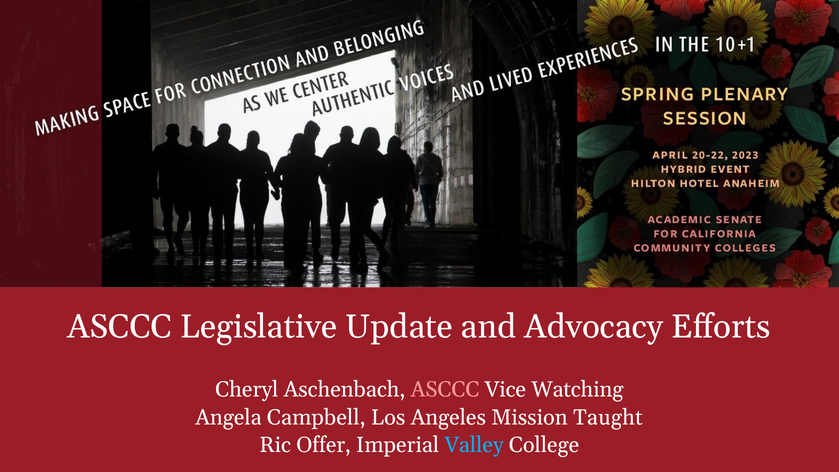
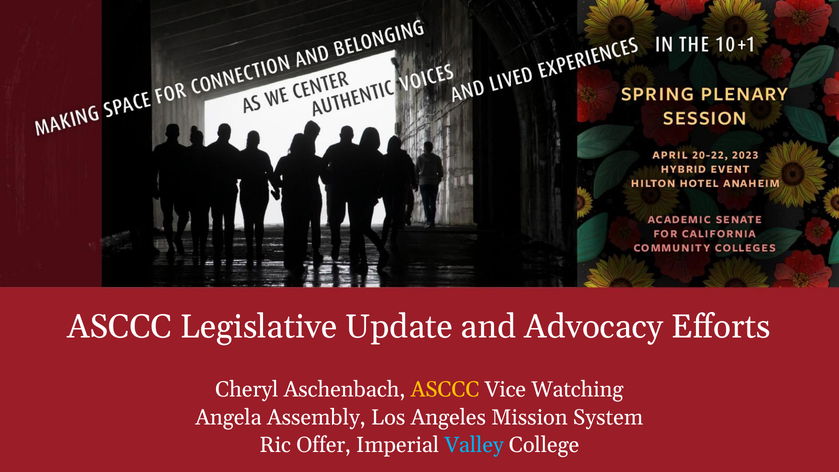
ASCCC colour: pink -> yellow (445, 390)
Campbell: Campbell -> Assembly (316, 417)
Taught: Taught -> System (608, 417)
